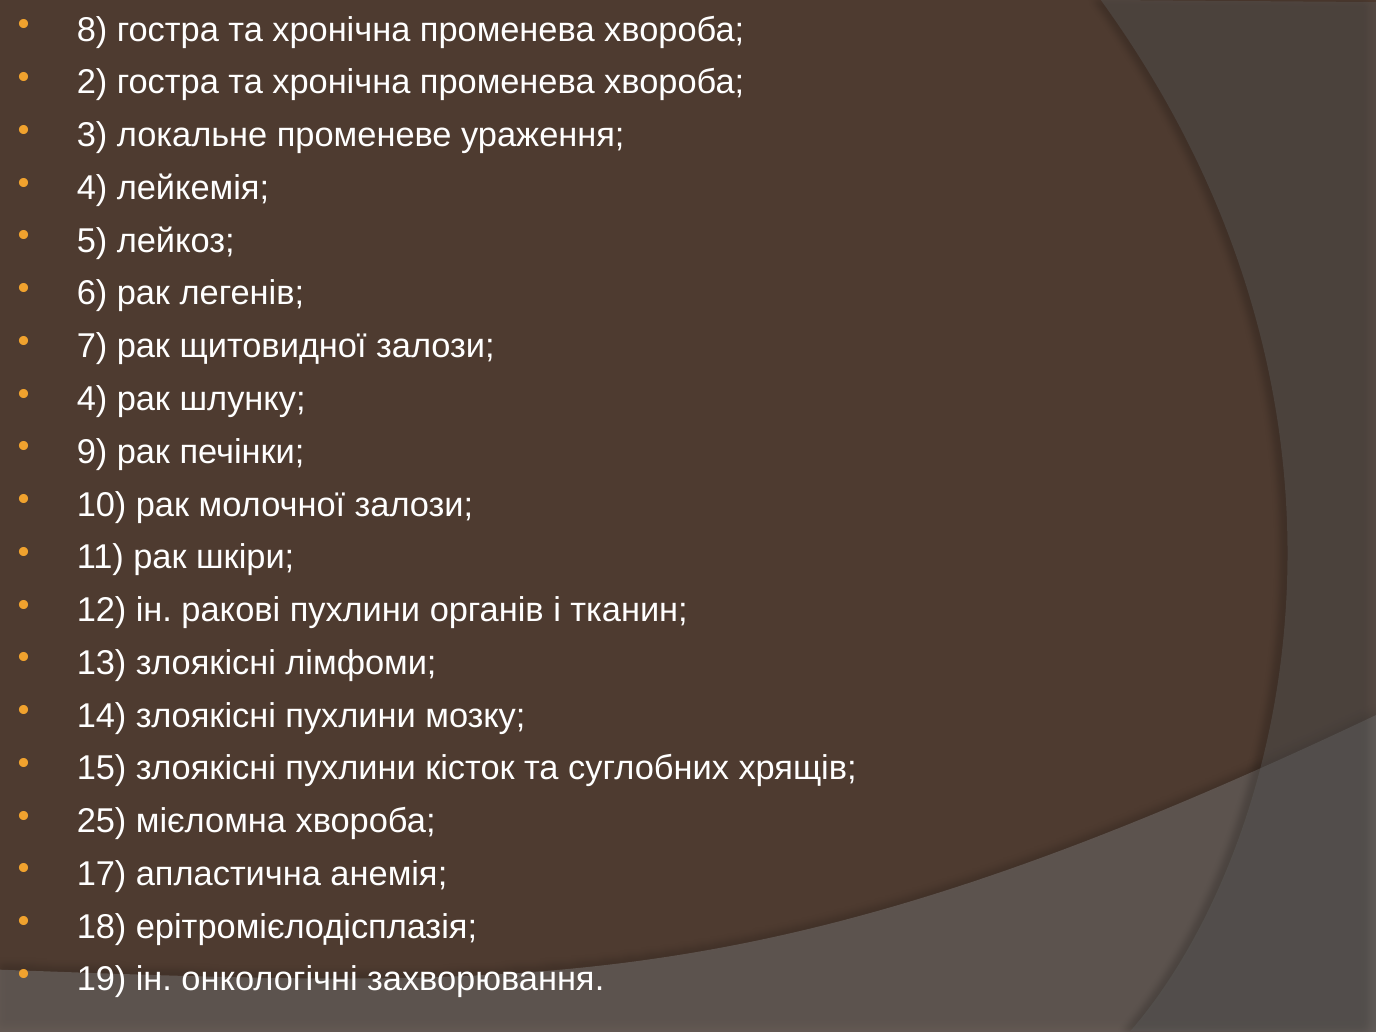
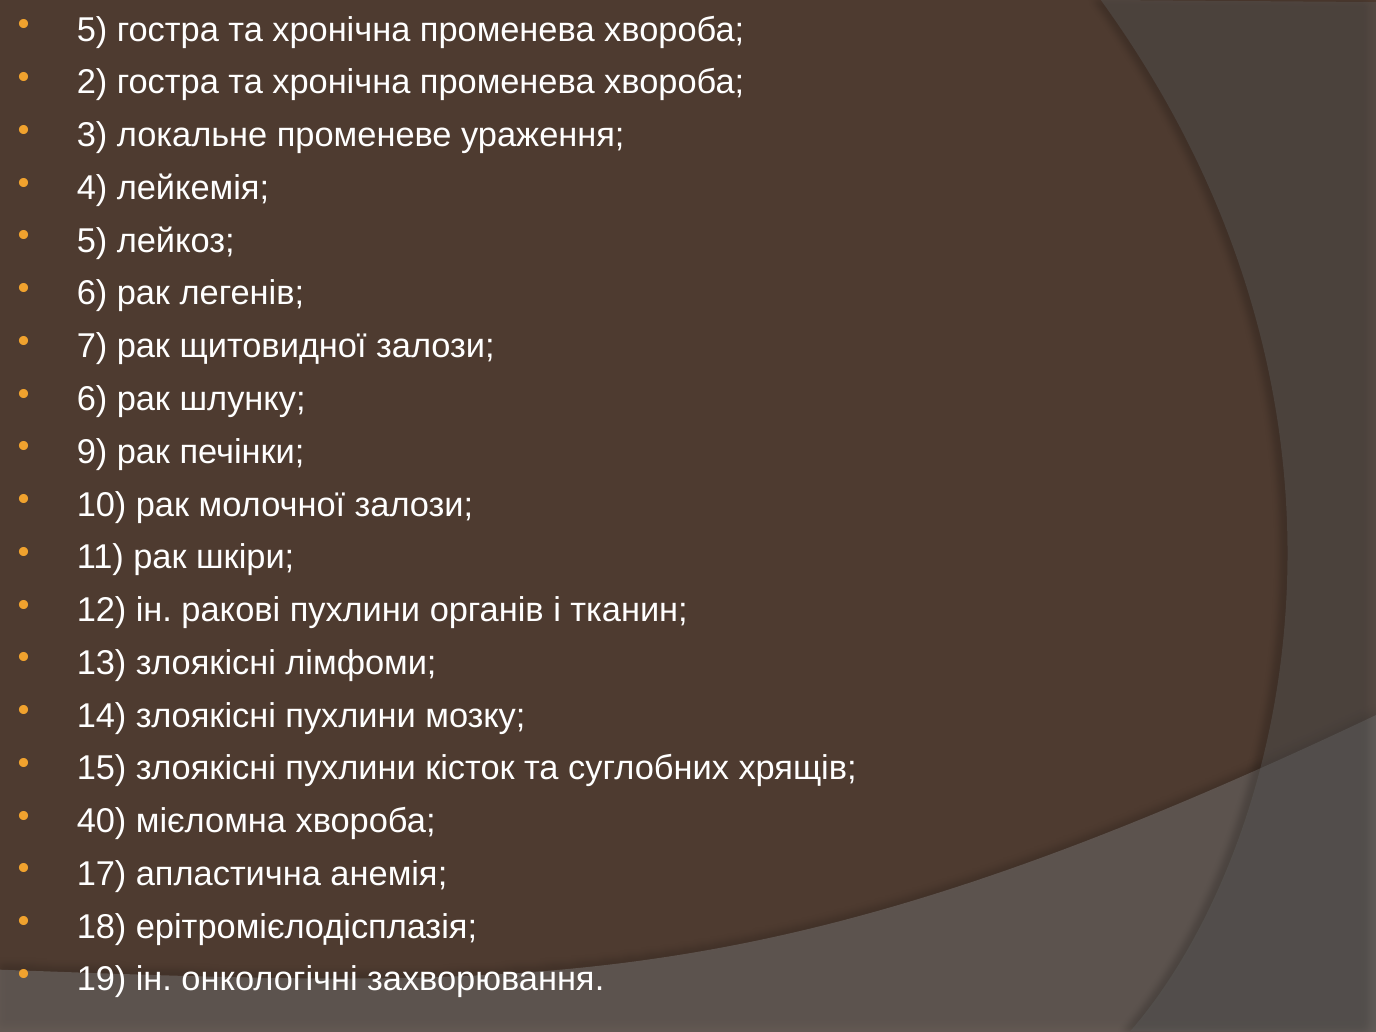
8: 8 -> 5 (92, 30)
4: 4 -> 6 (92, 399)
25: 25 -> 40 (102, 821)
